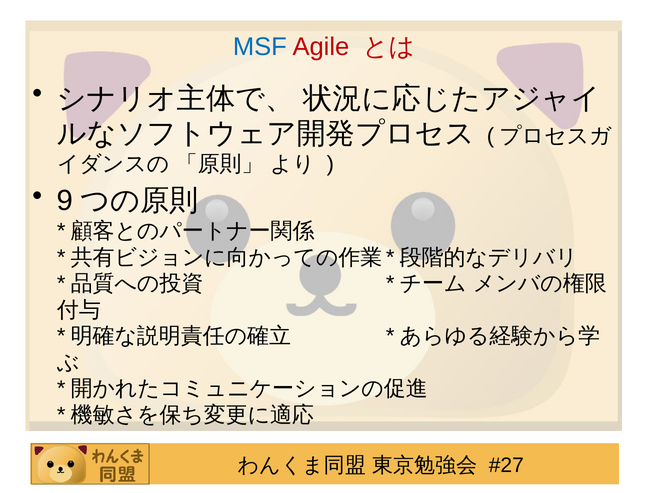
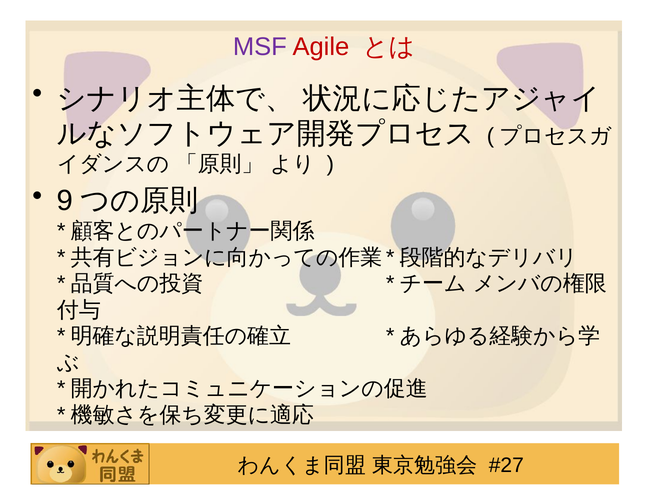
MSF colour: blue -> purple (260, 47)
